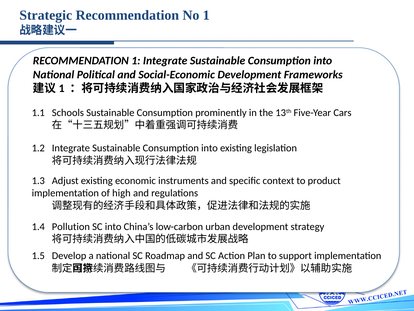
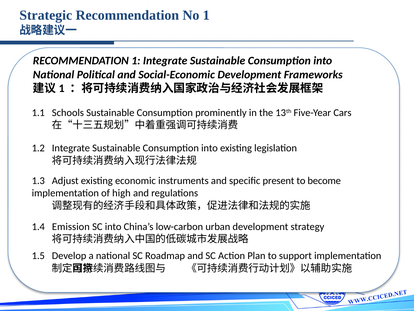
context: context -> present (279, 181)
product: product -> become (324, 181)
Pollution: Pollution -> Emission (71, 226)
